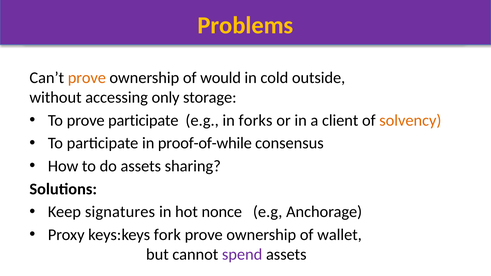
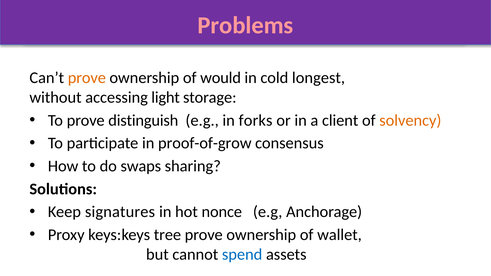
Problems colour: yellow -> pink (245, 26)
outside: outside -> longest (319, 78)
only: only -> light (166, 98)
prove participate: participate -> distinguish (143, 120)
proof-of-while: proof-of-while -> proof-of-grow (205, 143)
do assets: assets -> swaps (141, 166)
fork: fork -> tree (167, 235)
spend colour: purple -> blue (242, 255)
